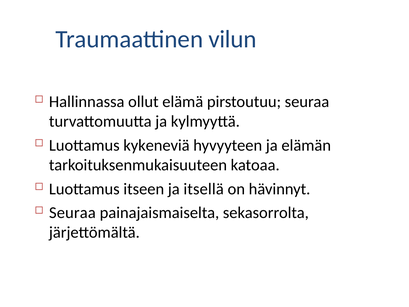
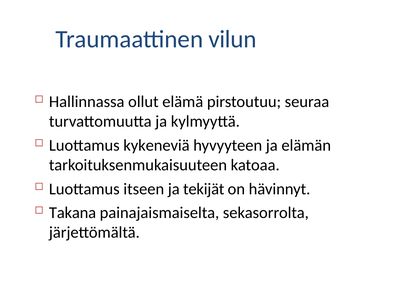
itsellä: itsellä -> tekijät (204, 189)
Seuraa: Seuraa -> Takana (73, 213)
